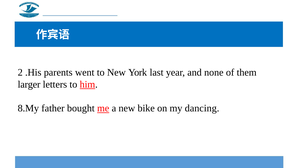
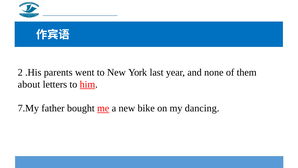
larger: larger -> about (29, 84)
8.My: 8.My -> 7.My (28, 108)
